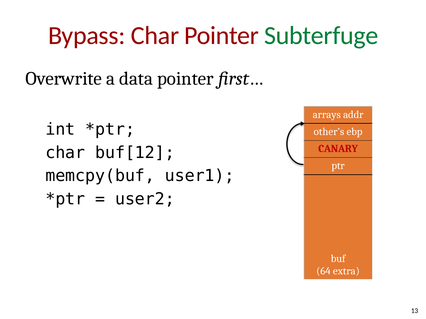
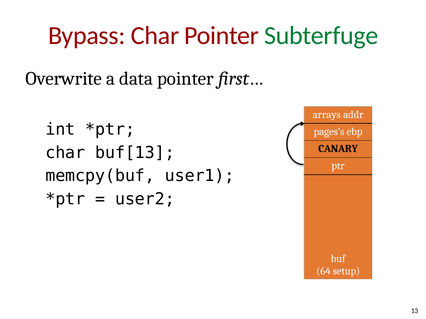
other’s: other’s -> pages’s (329, 132)
CANARY colour: red -> black (338, 149)
buf[12: buf[12 -> buf[13 (135, 153)
extra: extra -> setup (346, 271)
